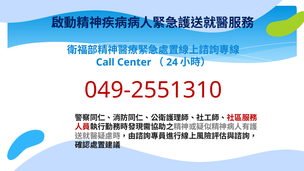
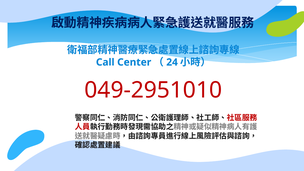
049-2551310: 049-2551310 -> 049-2951010 (153, 90)
